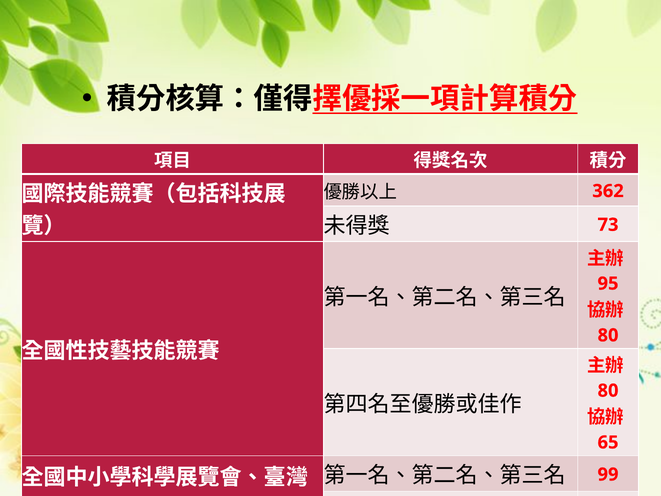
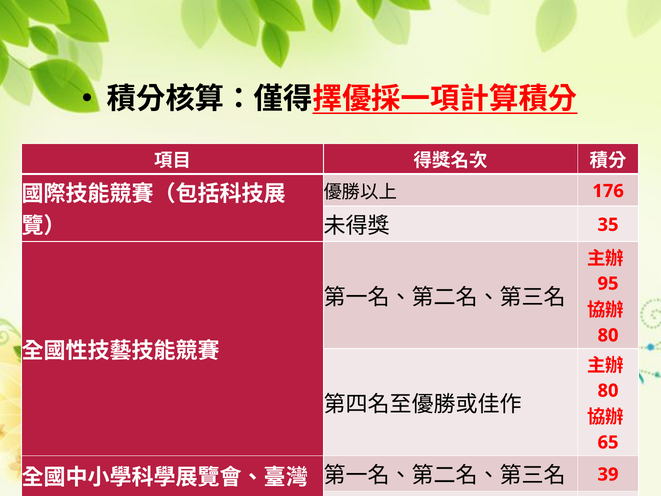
362: 362 -> 176 (608, 191)
73: 73 -> 35 (608, 225)
99: 99 -> 39 (608, 474)
